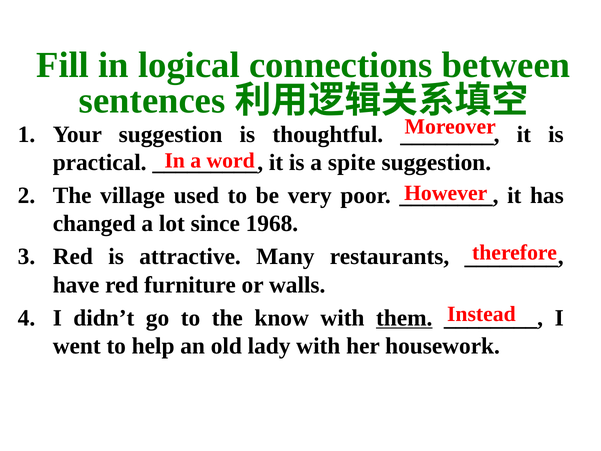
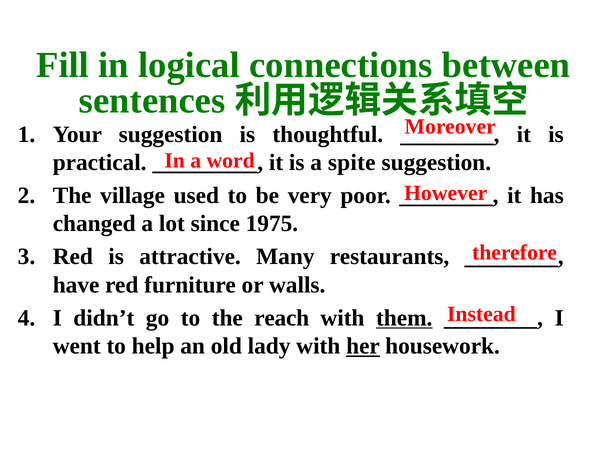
1968: 1968 -> 1975 (272, 224)
know: know -> reach (282, 318)
her underline: none -> present (363, 346)
